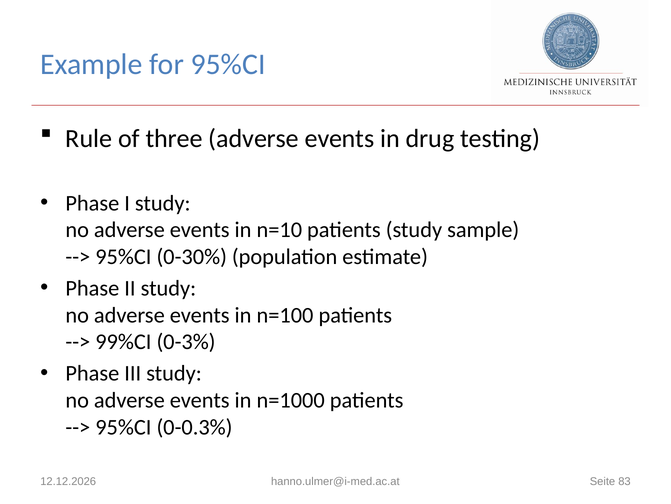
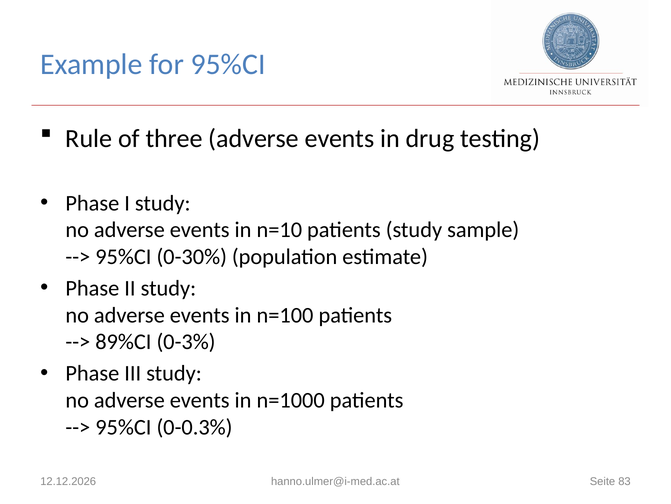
99%CI: 99%CI -> 89%CI (123, 342)
